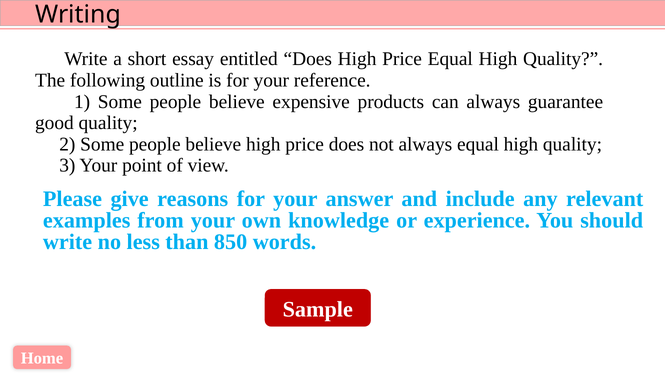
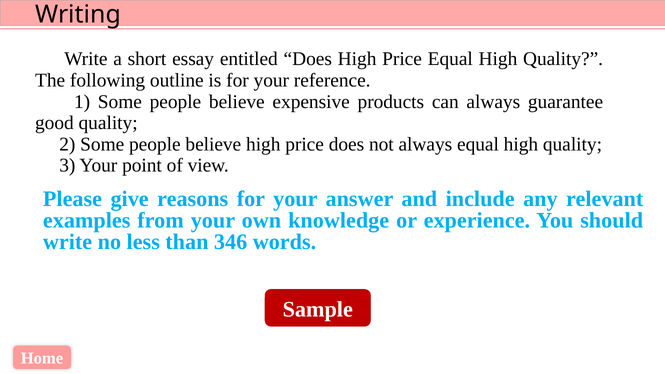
850: 850 -> 346 (231, 242)
